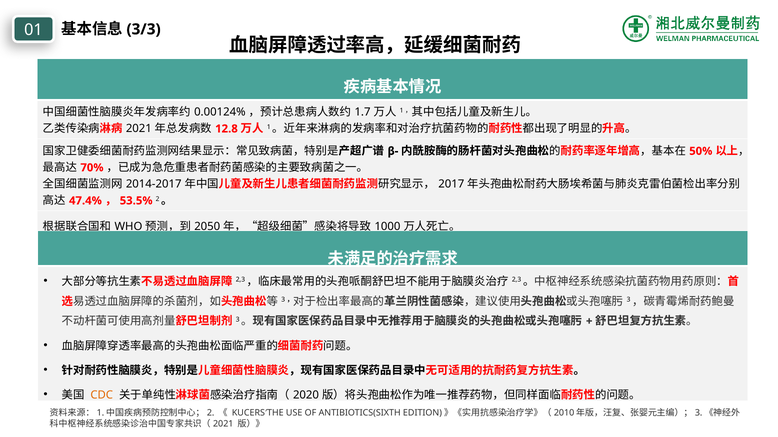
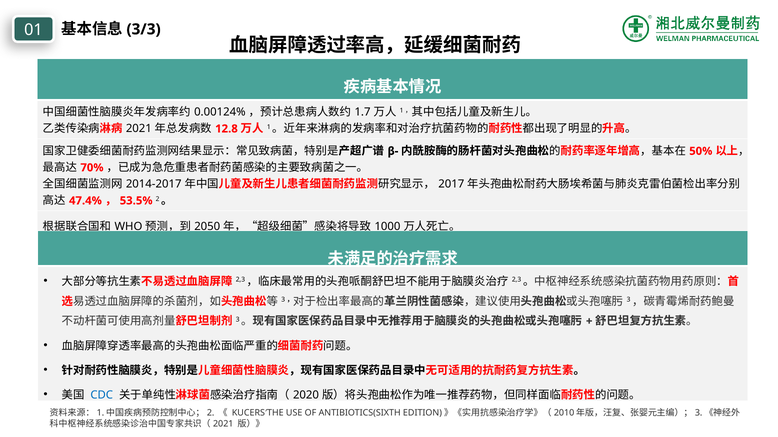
CDC colour: orange -> blue (102, 396)
